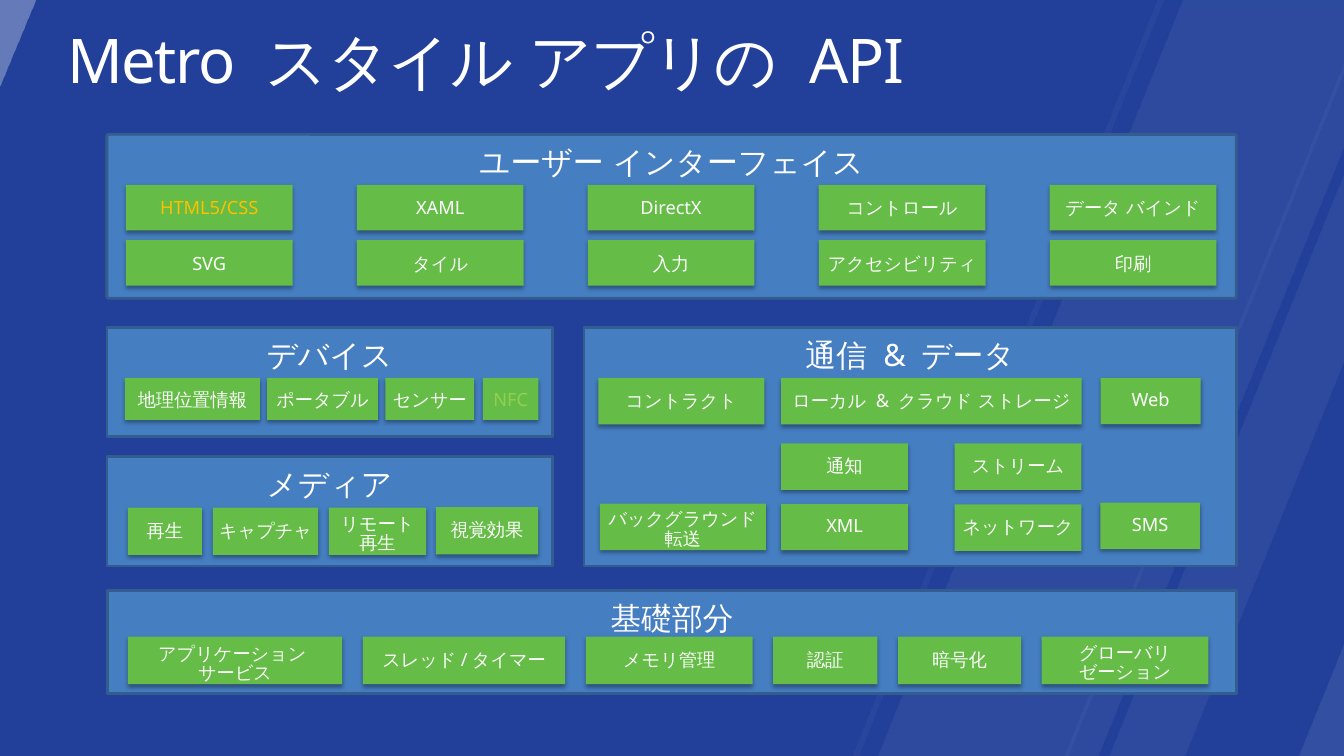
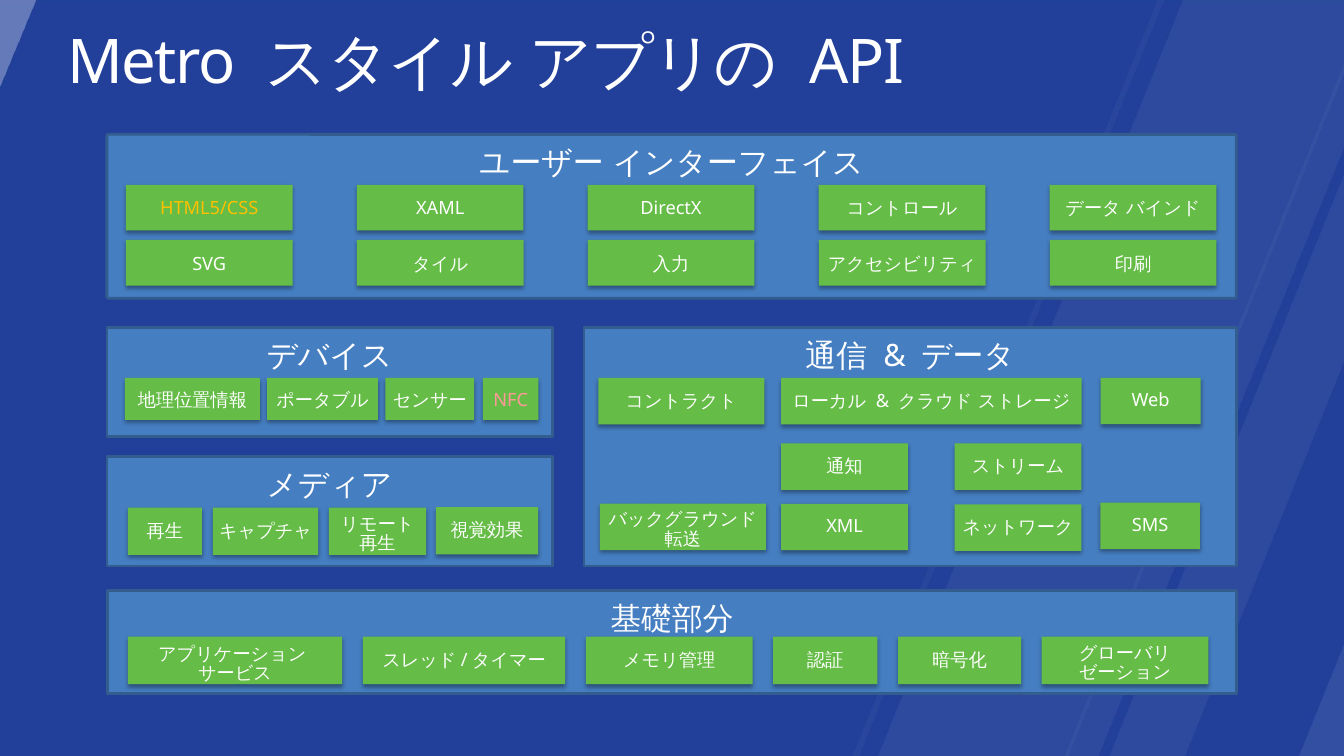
NFC colour: light green -> pink (511, 400)
